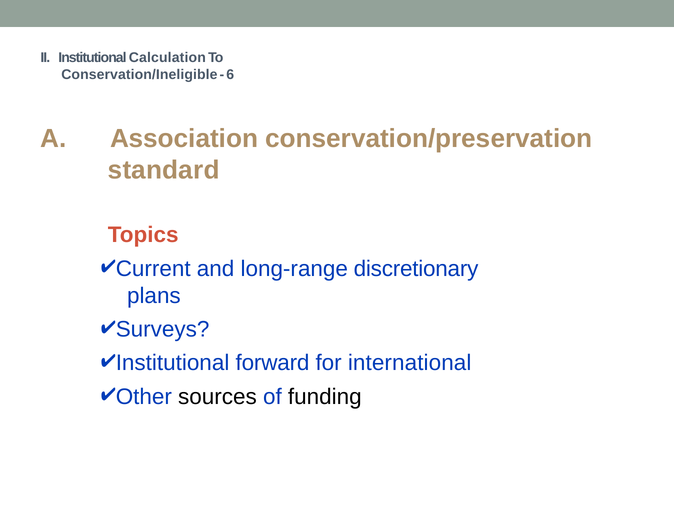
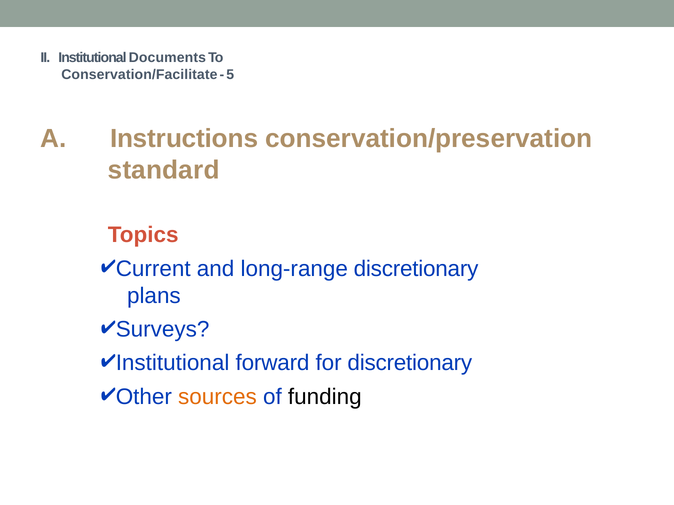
Calculation: Calculation -> Documents (167, 58)
Conservation/Ineligible: Conservation/Ineligible -> Conservation/Facilitate (139, 75)
6: 6 -> 5 (230, 75)
Association: Association -> Instructions (184, 139)
for international: international -> discretionary (410, 363)
sources colour: black -> orange (217, 397)
